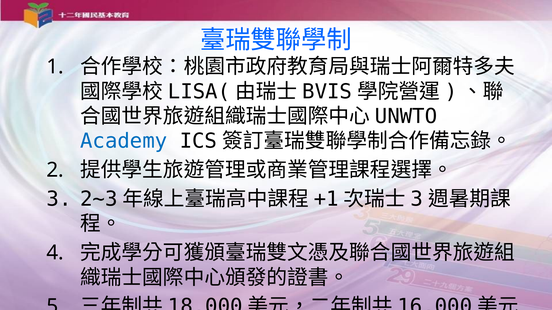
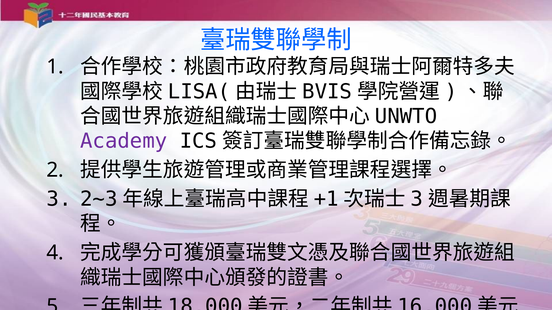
Academy colour: blue -> purple (124, 141)
